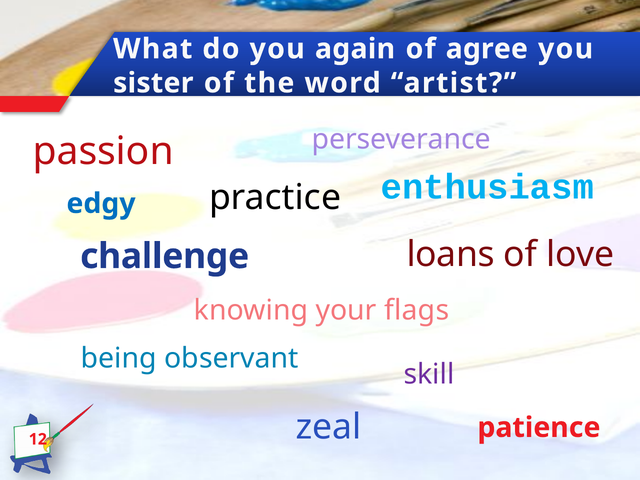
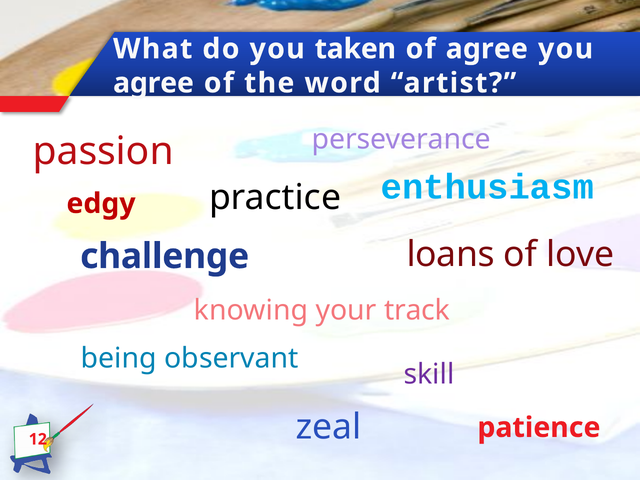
again: again -> taken (355, 49)
sister: sister -> agree (153, 83)
edgy colour: blue -> red (101, 204)
flags: flags -> track (417, 310)
